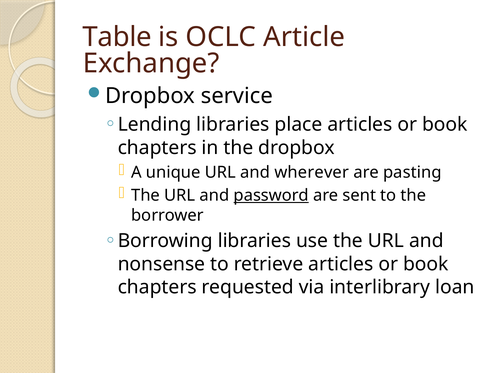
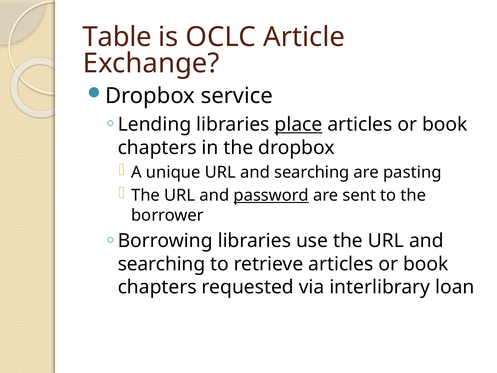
place underline: none -> present (298, 124)
unique URL and wherever: wherever -> searching (312, 172)
nonsense: nonsense -> searching (162, 264)
